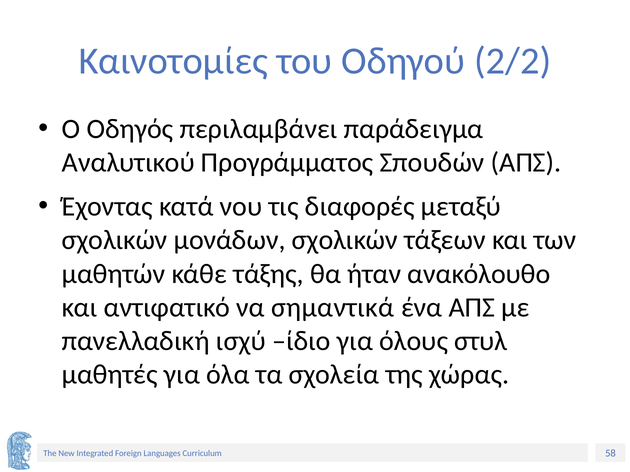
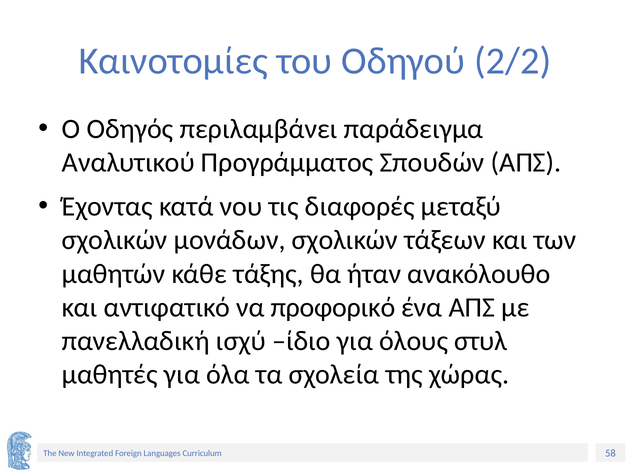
σημαντικά: σημαντικά -> προφορικό (333, 308)
